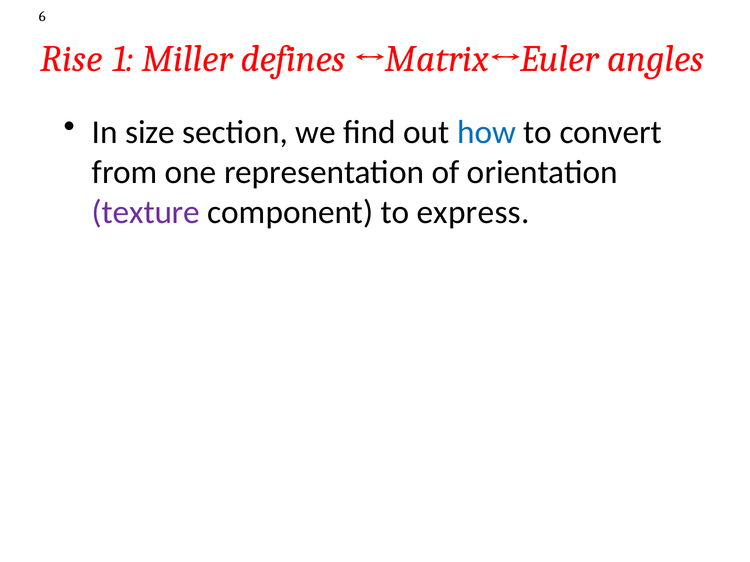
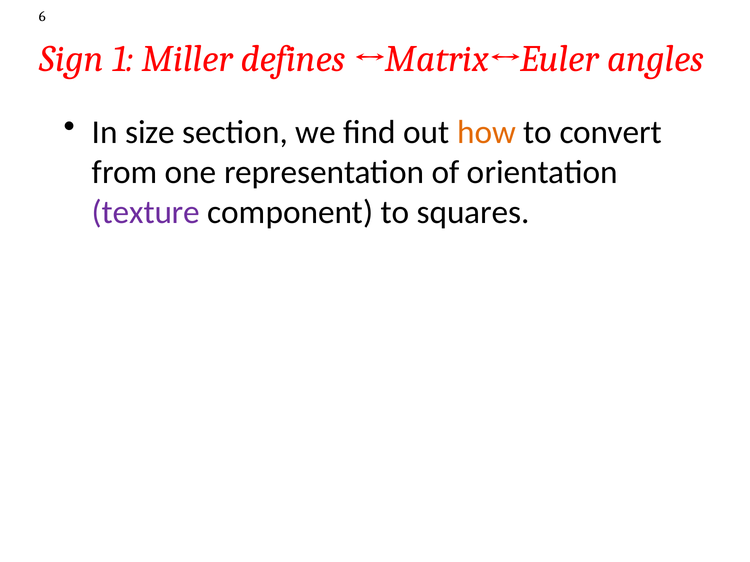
Rise: Rise -> Sign (72, 59)
how colour: blue -> orange (487, 132)
express: express -> squares (473, 212)
